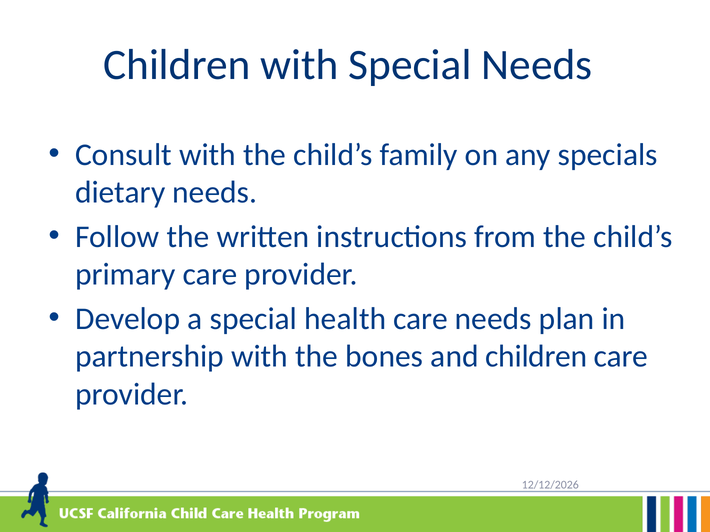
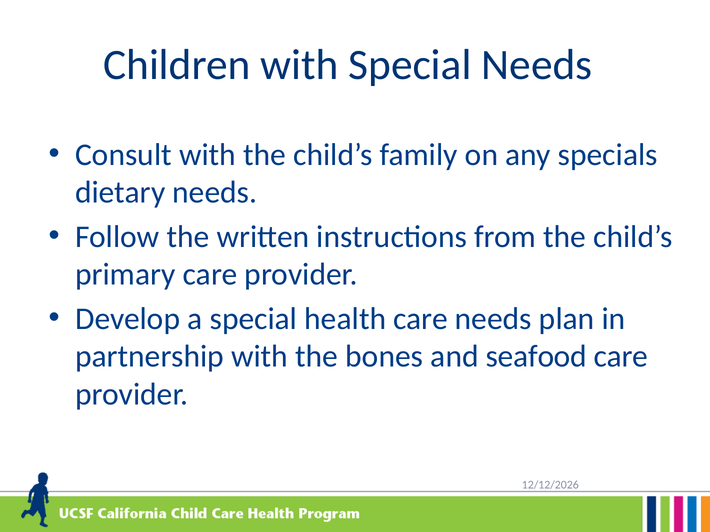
and children: children -> seafood (536, 357)
